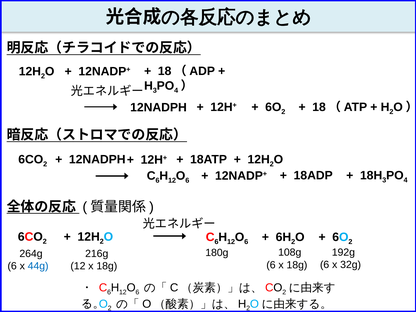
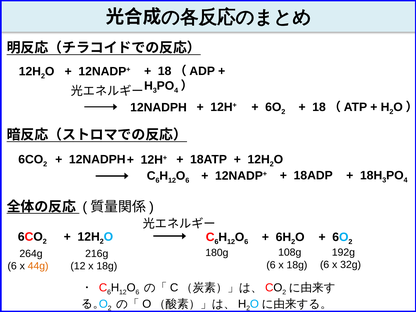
44g colour: blue -> orange (38, 266)
